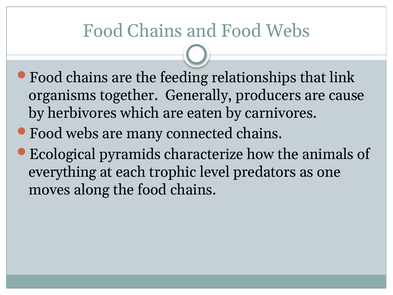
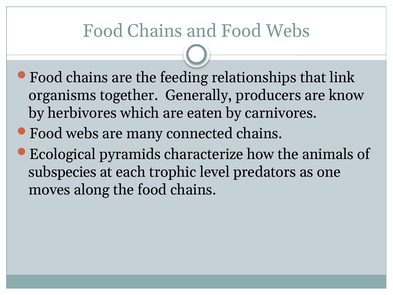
cause: cause -> know (347, 95)
everything: everything -> subspecies (62, 172)
